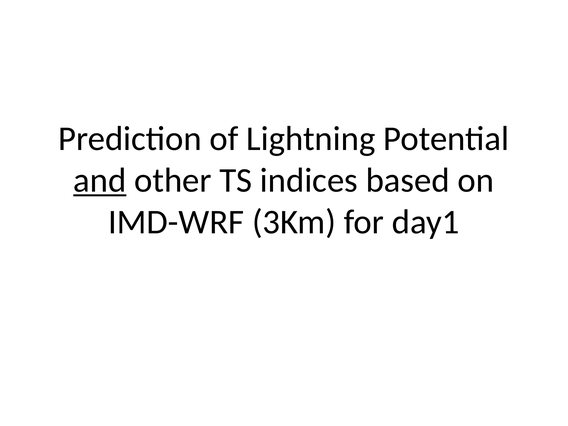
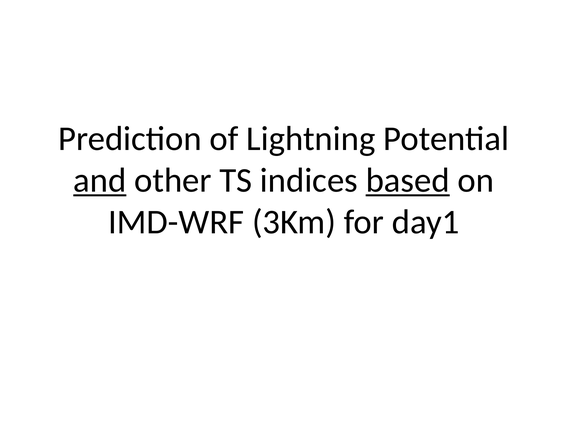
based underline: none -> present (408, 180)
